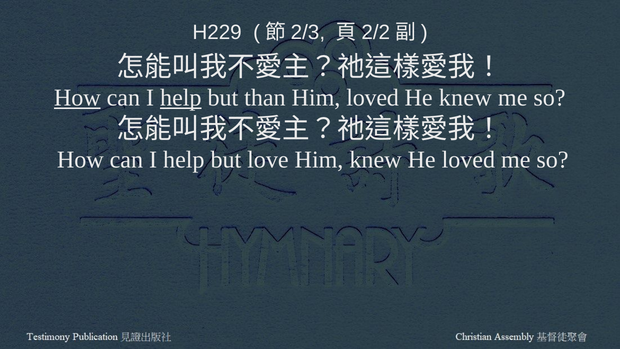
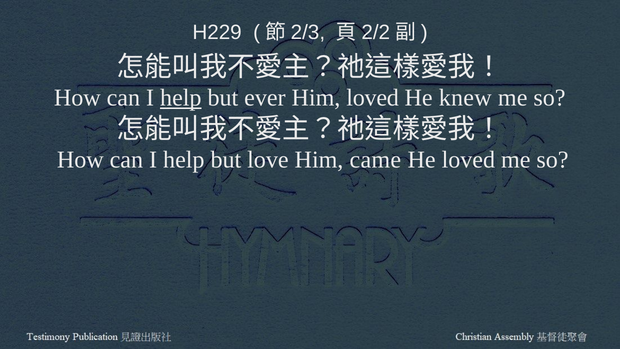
How underline: present -> none (77, 98)
than: than -> ever (265, 98)
Him knew: knew -> came (375, 160)
